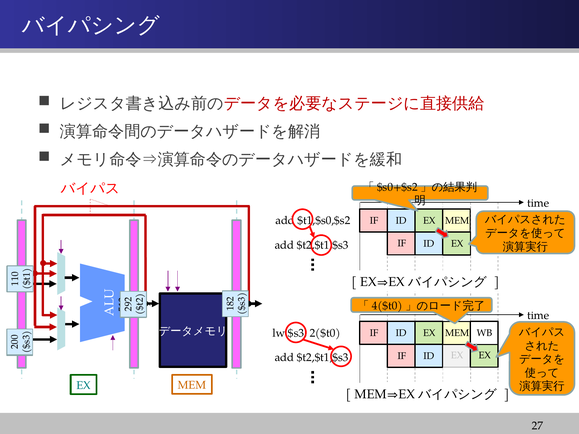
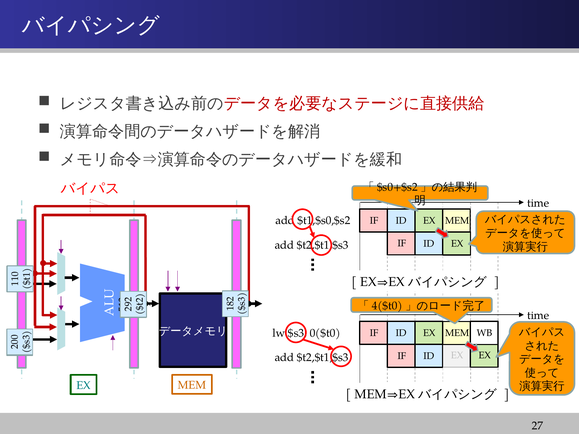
2($t0: 2($t0 -> 0($t0 (325, 333)
